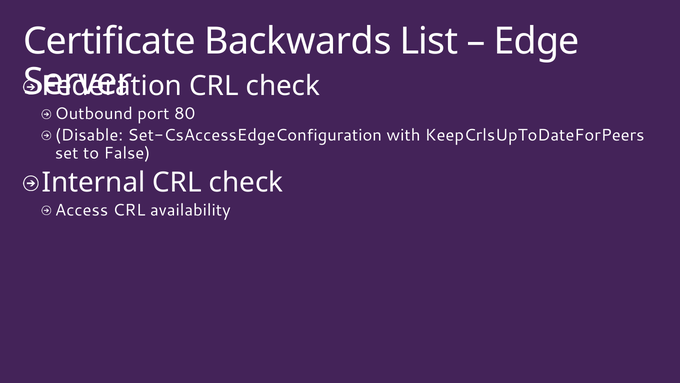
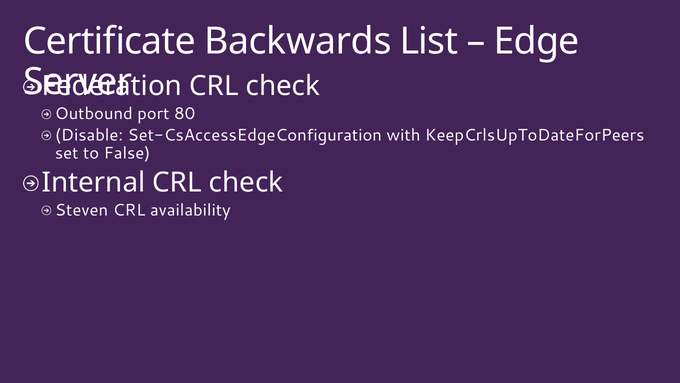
Access: Access -> Steven (82, 210)
